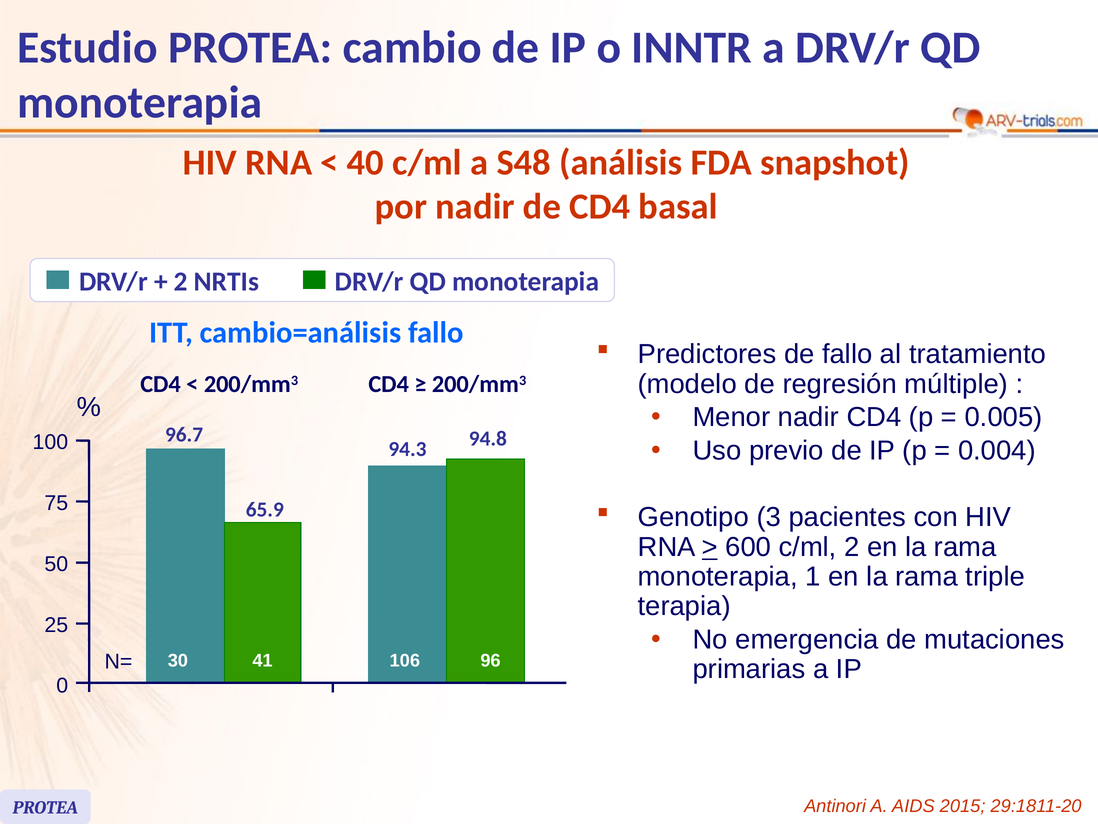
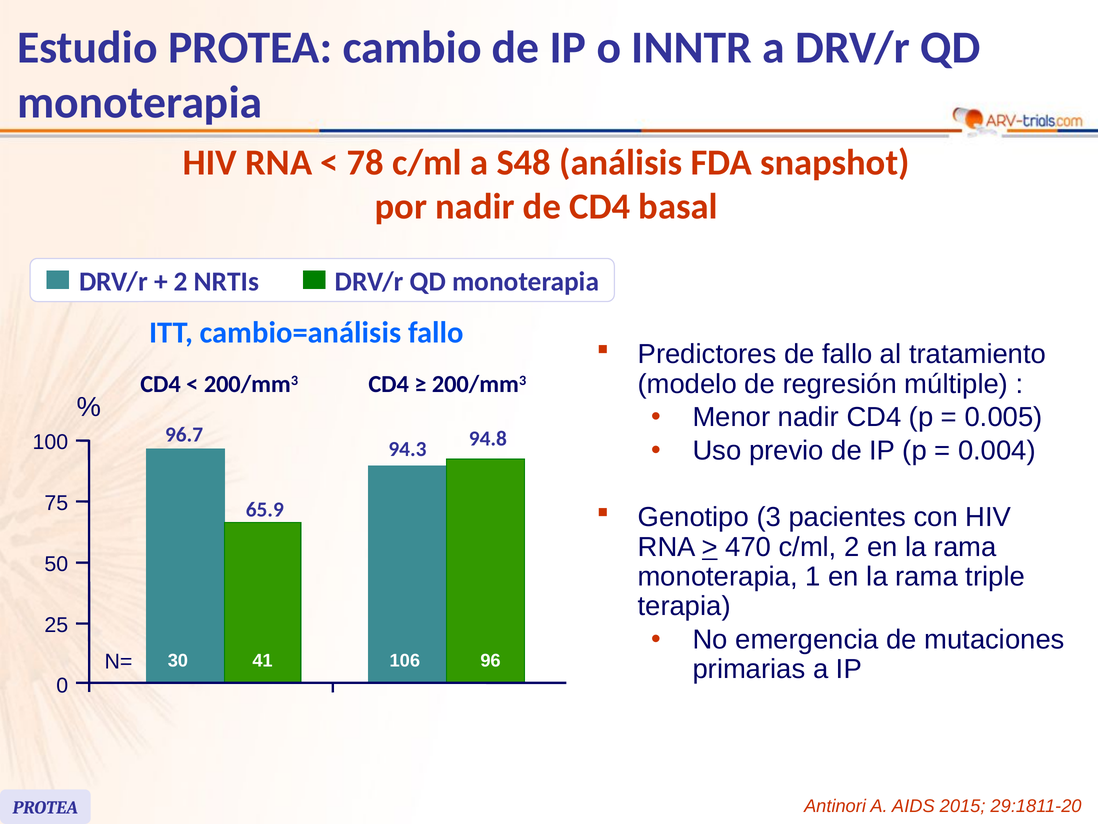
40: 40 -> 78 (365, 162)
600: 600 -> 470 (748, 547)
